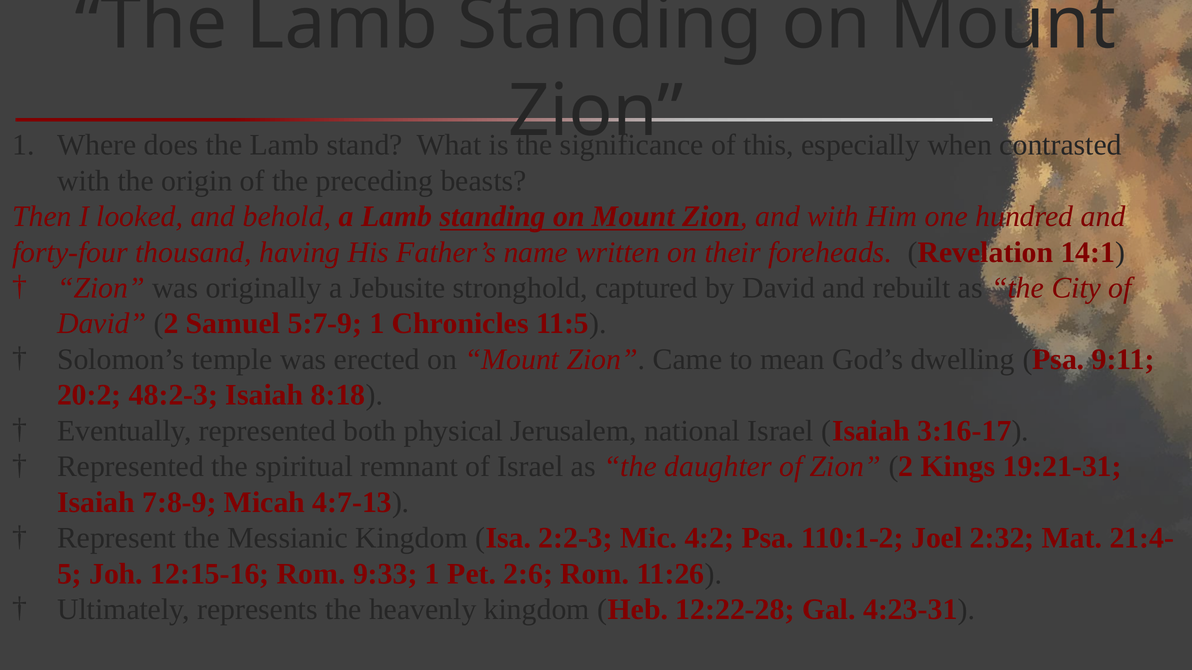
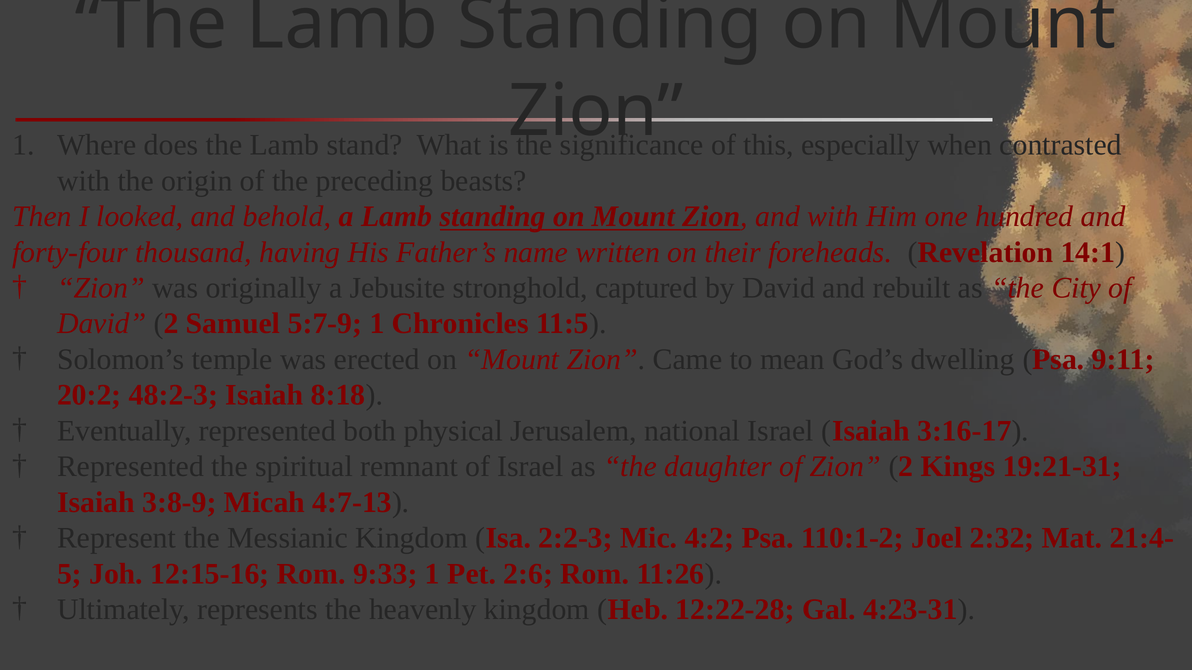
7:8-9: 7:8-9 -> 3:8-9 (179, 503)
